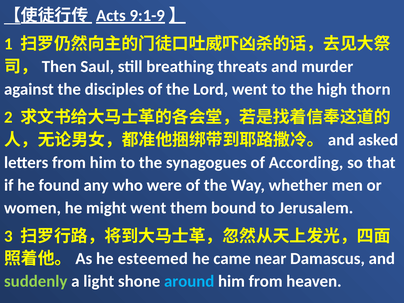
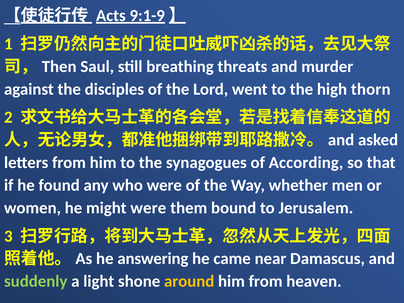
might went: went -> were (148, 208)
esteemed: esteemed -> answering (153, 259)
around colour: light blue -> yellow (189, 281)
